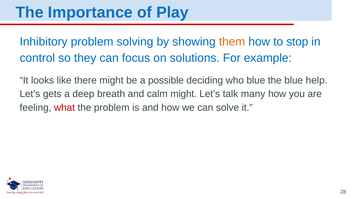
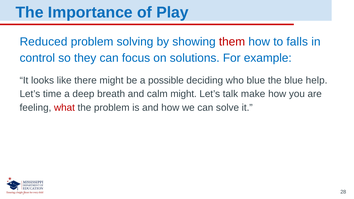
Inhibitory: Inhibitory -> Reduced (44, 42)
them colour: orange -> red (232, 42)
stop: stop -> falls (297, 42)
gets: gets -> time (52, 94)
many: many -> make (253, 94)
